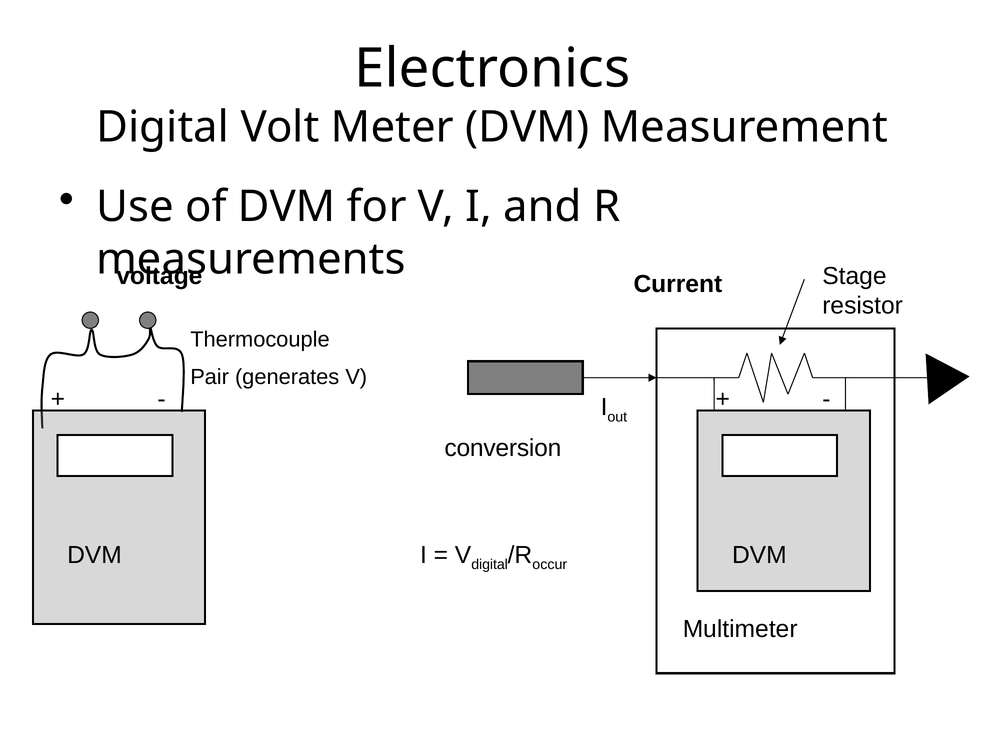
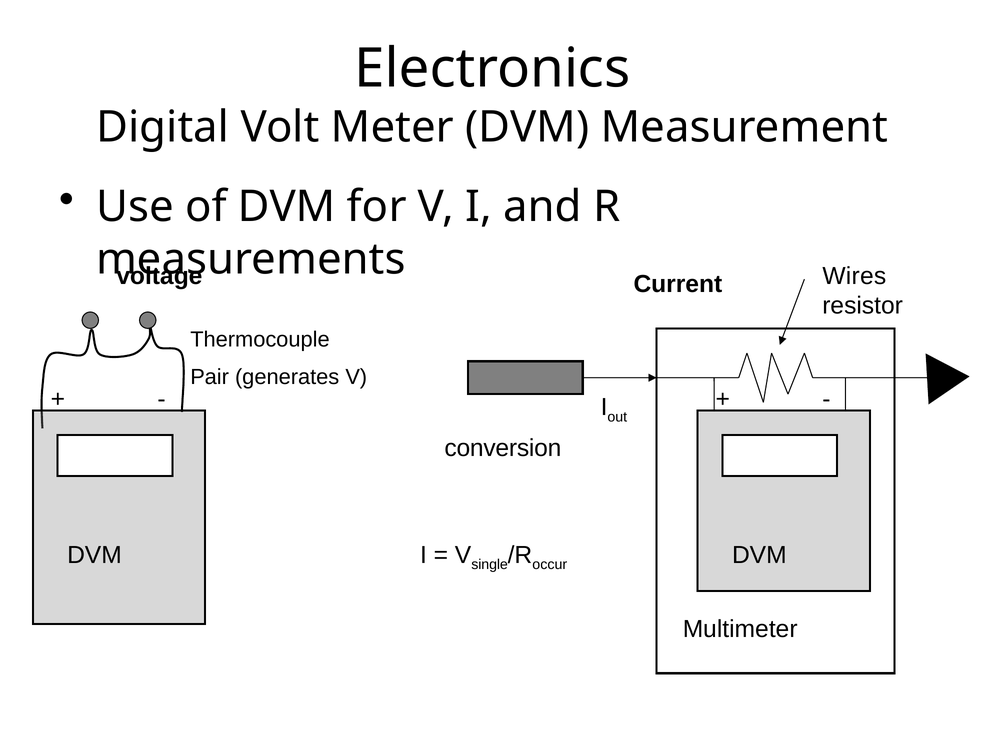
Stage: Stage -> Wires (854, 276)
V digital: digital -> single (490, 564)
